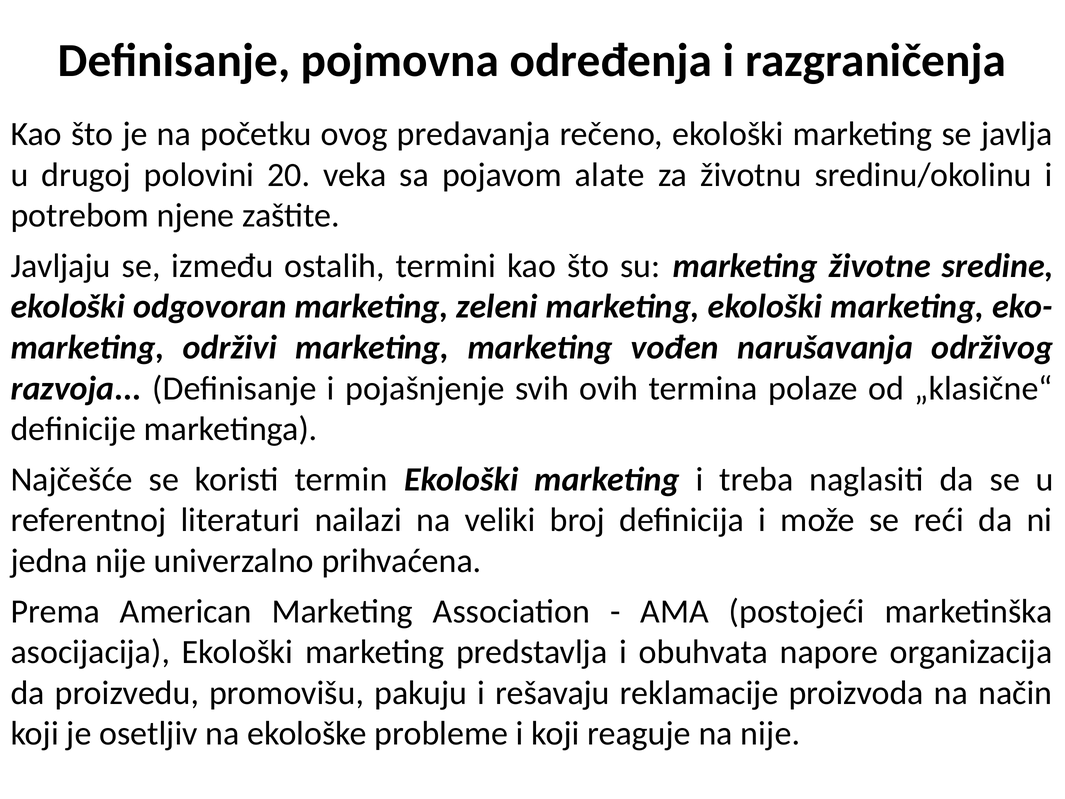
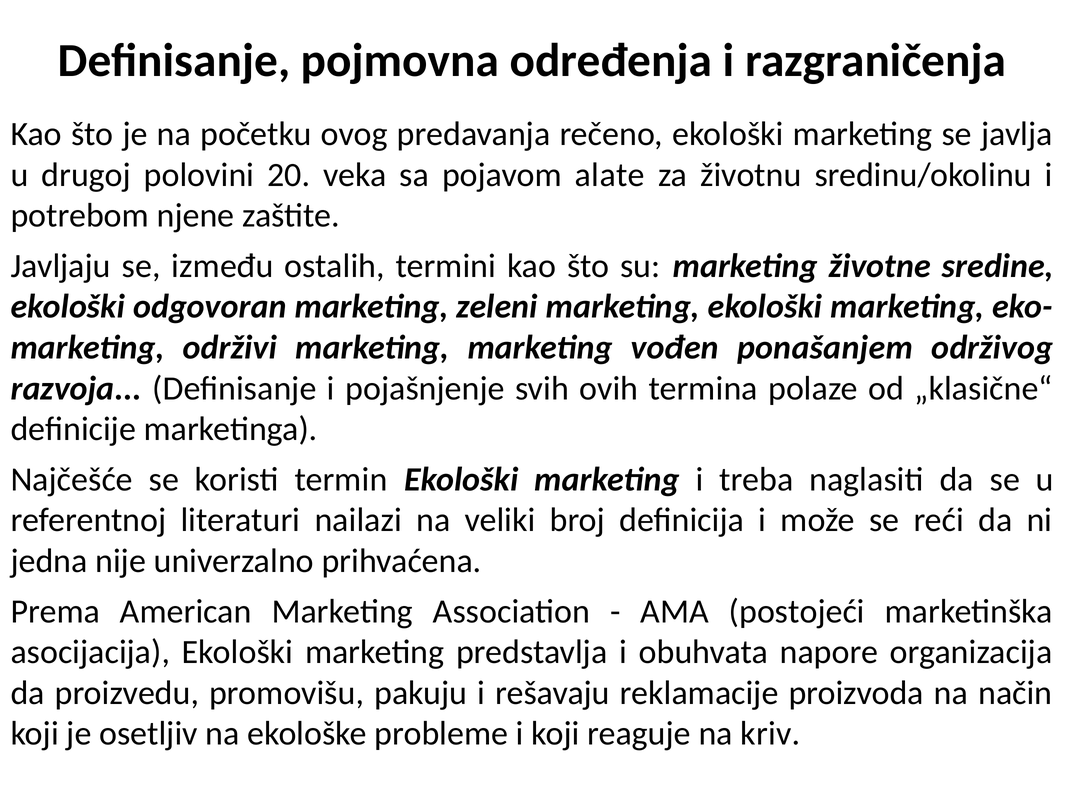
narušavanja: narušavanja -> ponašanjem (825, 347)
na nije: nije -> kriv (770, 734)
